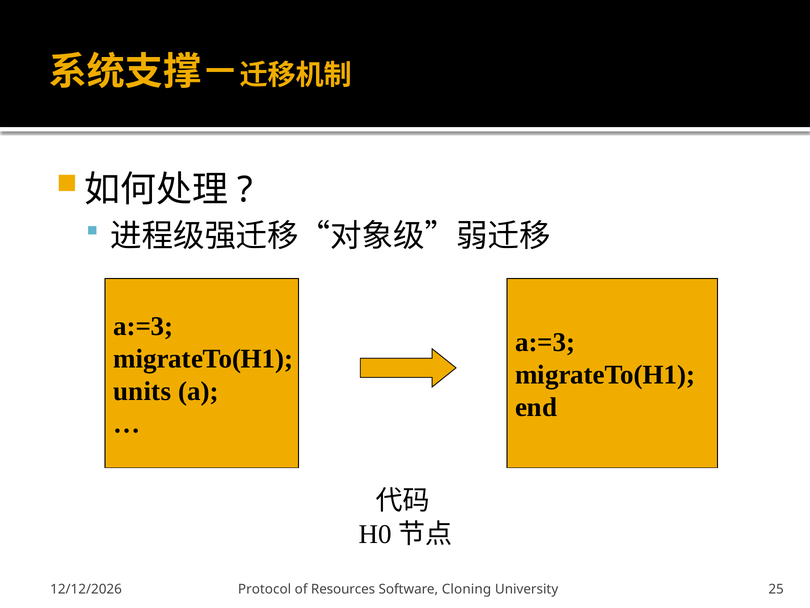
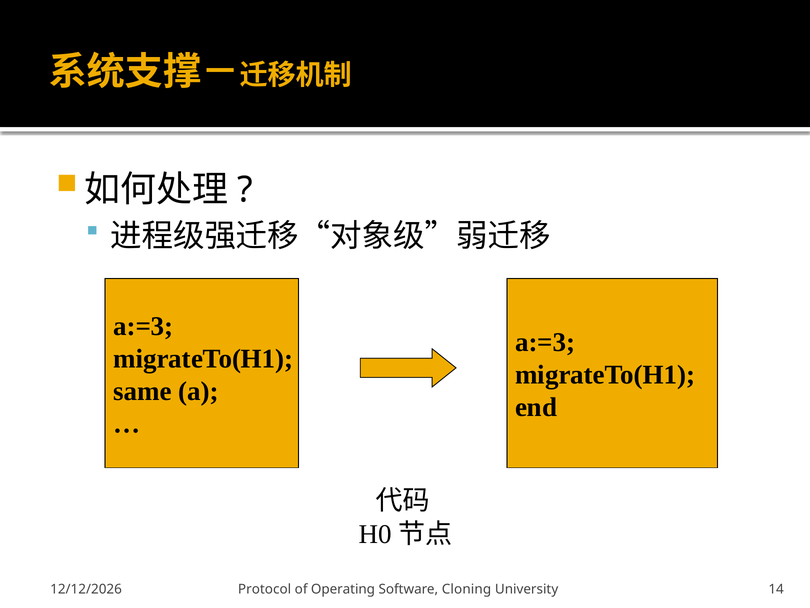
units: units -> same (142, 391)
Resources: Resources -> Operating (343, 589)
25: 25 -> 14 (776, 589)
